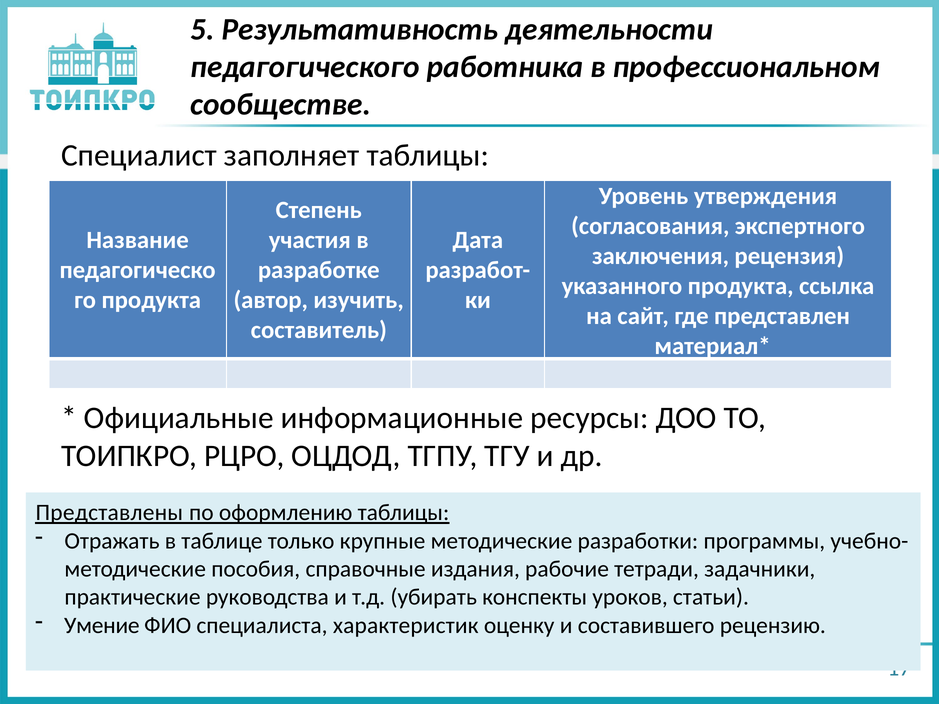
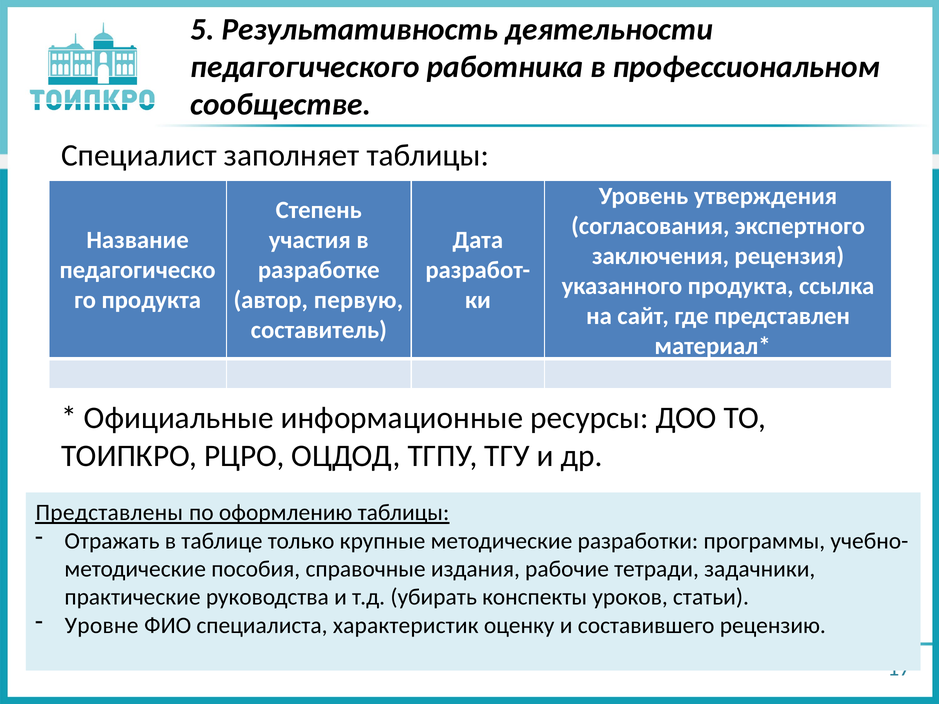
изучить: изучить -> первую (358, 300)
Умение: Умение -> Уровне (102, 626)
